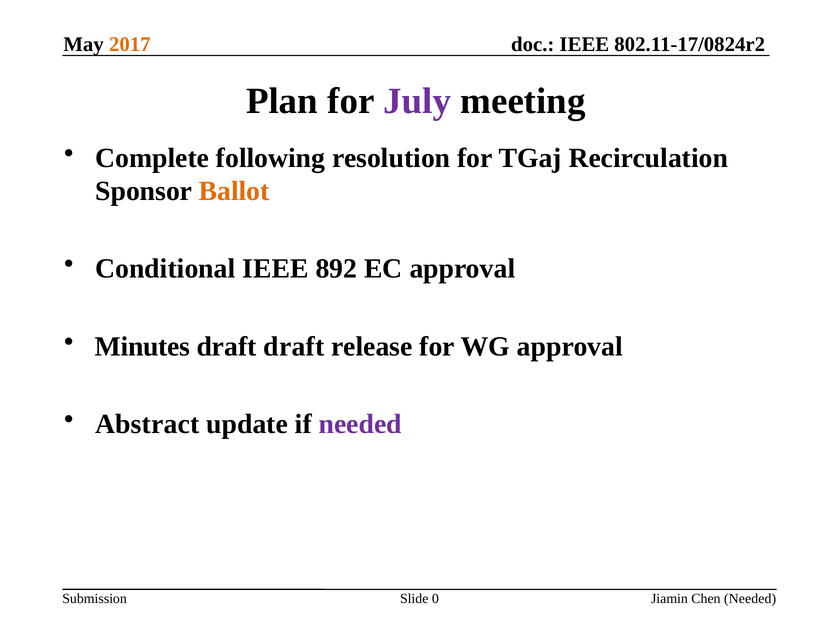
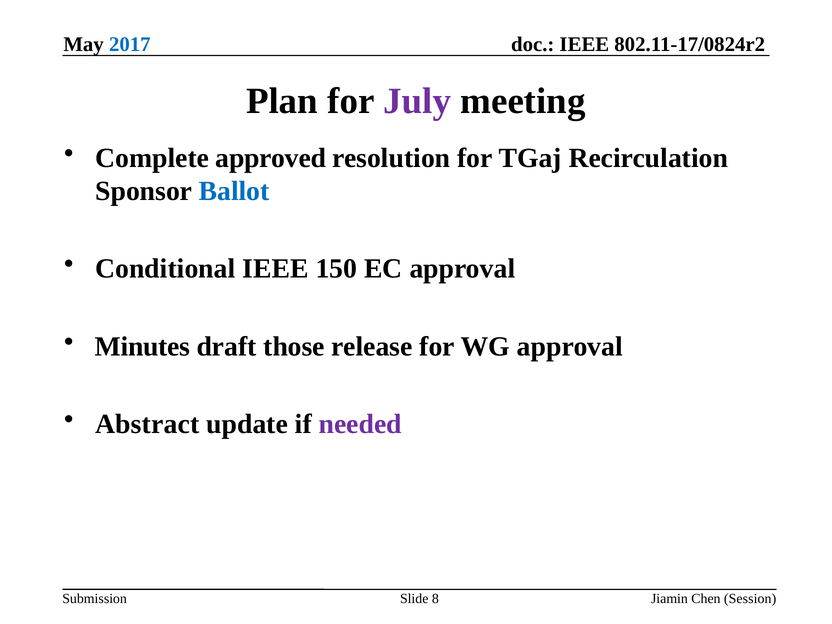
2017 colour: orange -> blue (130, 45)
following: following -> approved (271, 158)
Ballot colour: orange -> blue (234, 191)
892: 892 -> 150 (336, 269)
draft draft: draft -> those (294, 346)
0: 0 -> 8 (435, 598)
Chen Needed: Needed -> Session (750, 599)
